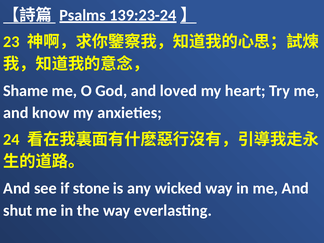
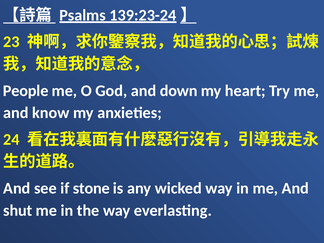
Shame: Shame -> People (26, 91)
loved: loved -> down (179, 91)
